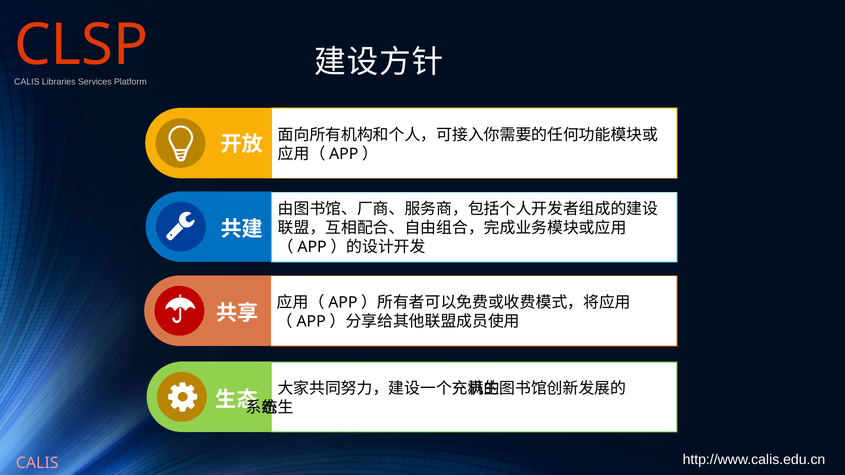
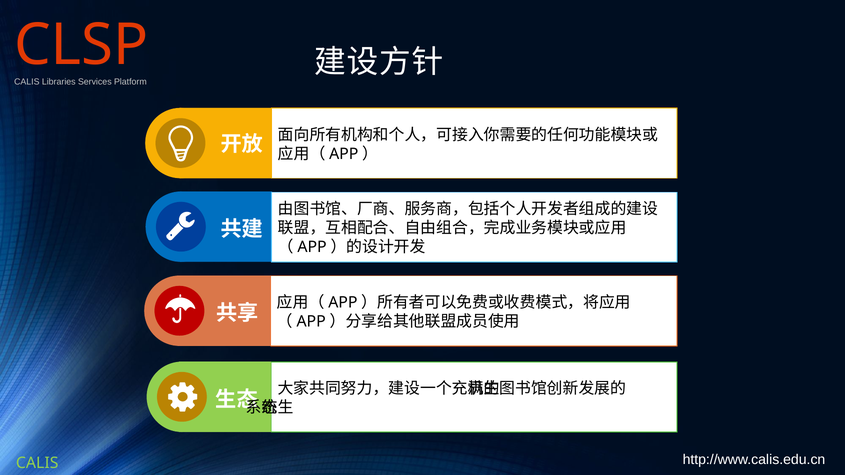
CALIS colour: pink -> light green (37, 464)
